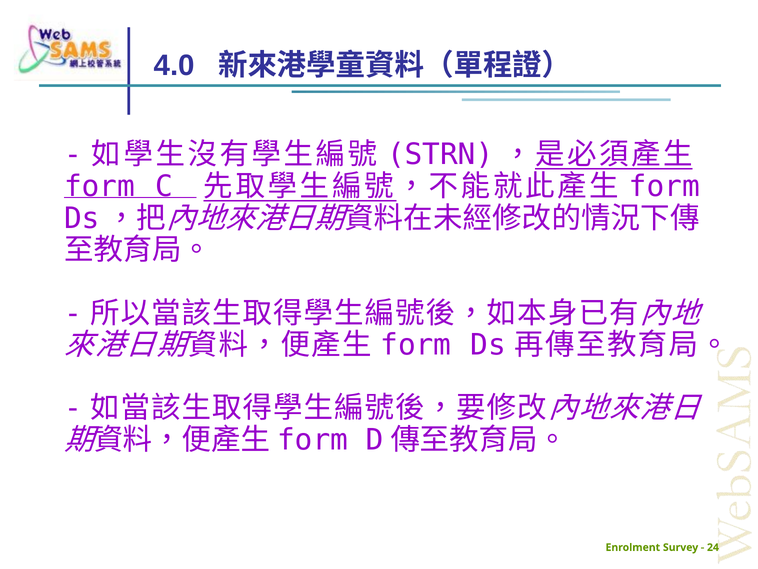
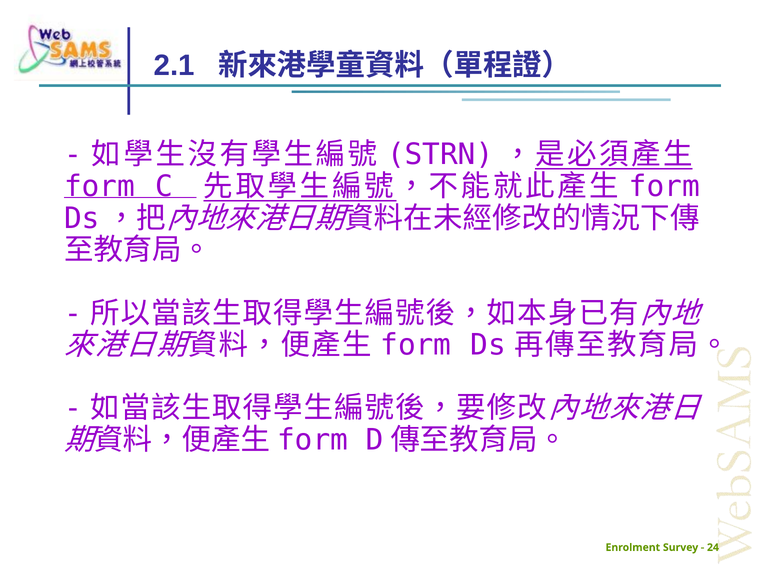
4.0: 4.0 -> 2.1 (174, 65)
